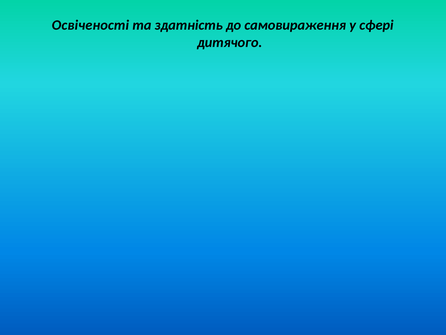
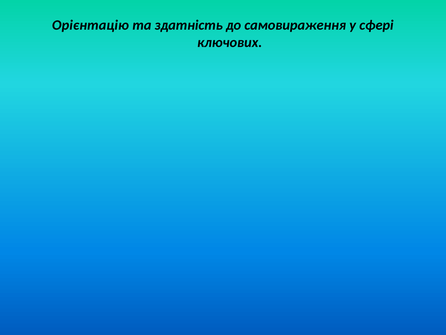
Освіченості: Освіченості -> Орієнтацію (90, 25)
дитячого: дитячого -> ключових (230, 42)
